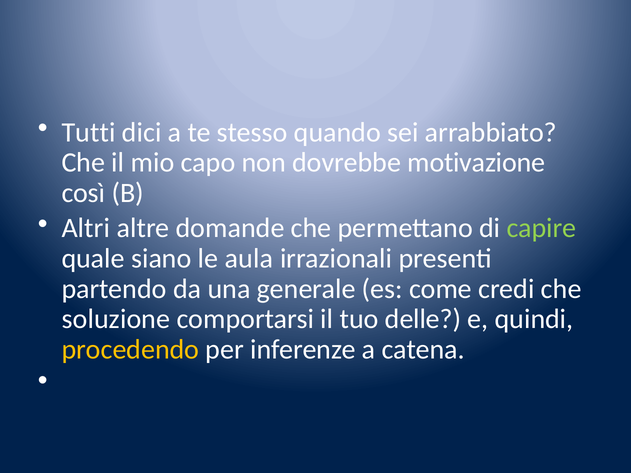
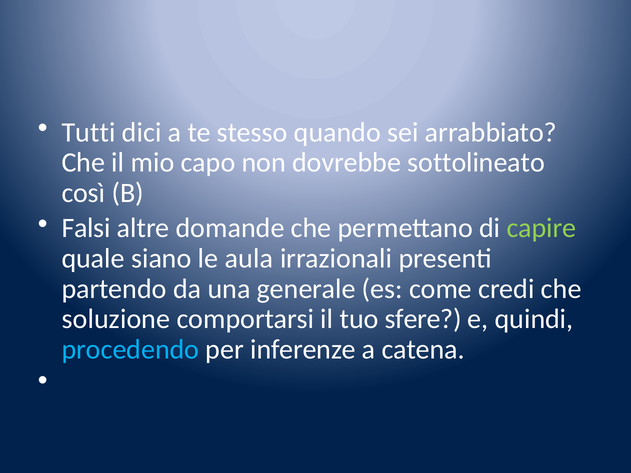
motivazione: motivazione -> sottolineato (476, 163)
Altri: Altri -> Falsi (86, 228)
delle: delle -> sfere (423, 319)
procedendo colour: yellow -> light blue (130, 350)
